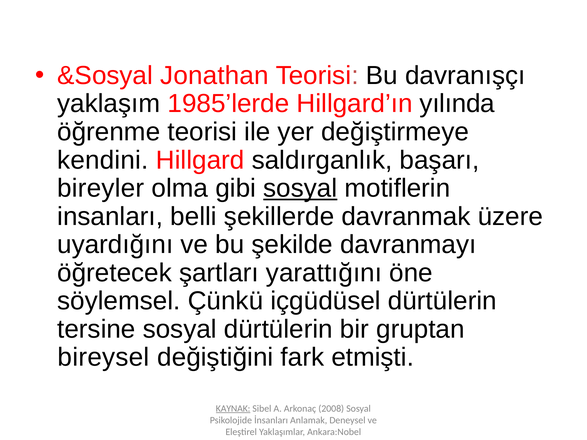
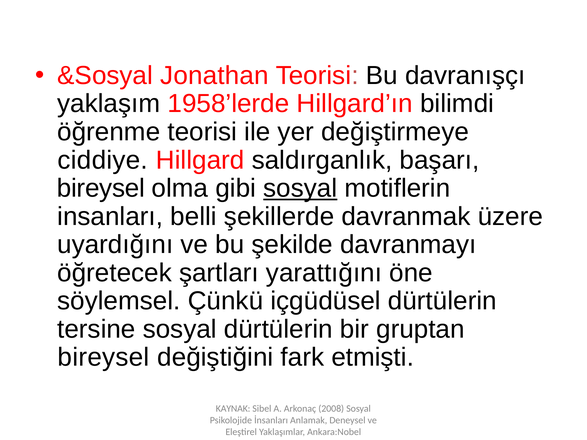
1985’lerde: 1985’lerde -> 1958’lerde (228, 104)
yılında: yılında -> bilimdi (457, 104)
kendini: kendini -> ciddiye (103, 160)
bireyler: bireyler -> bireysel (101, 188)
KAYNAK underline: present -> none (233, 409)
